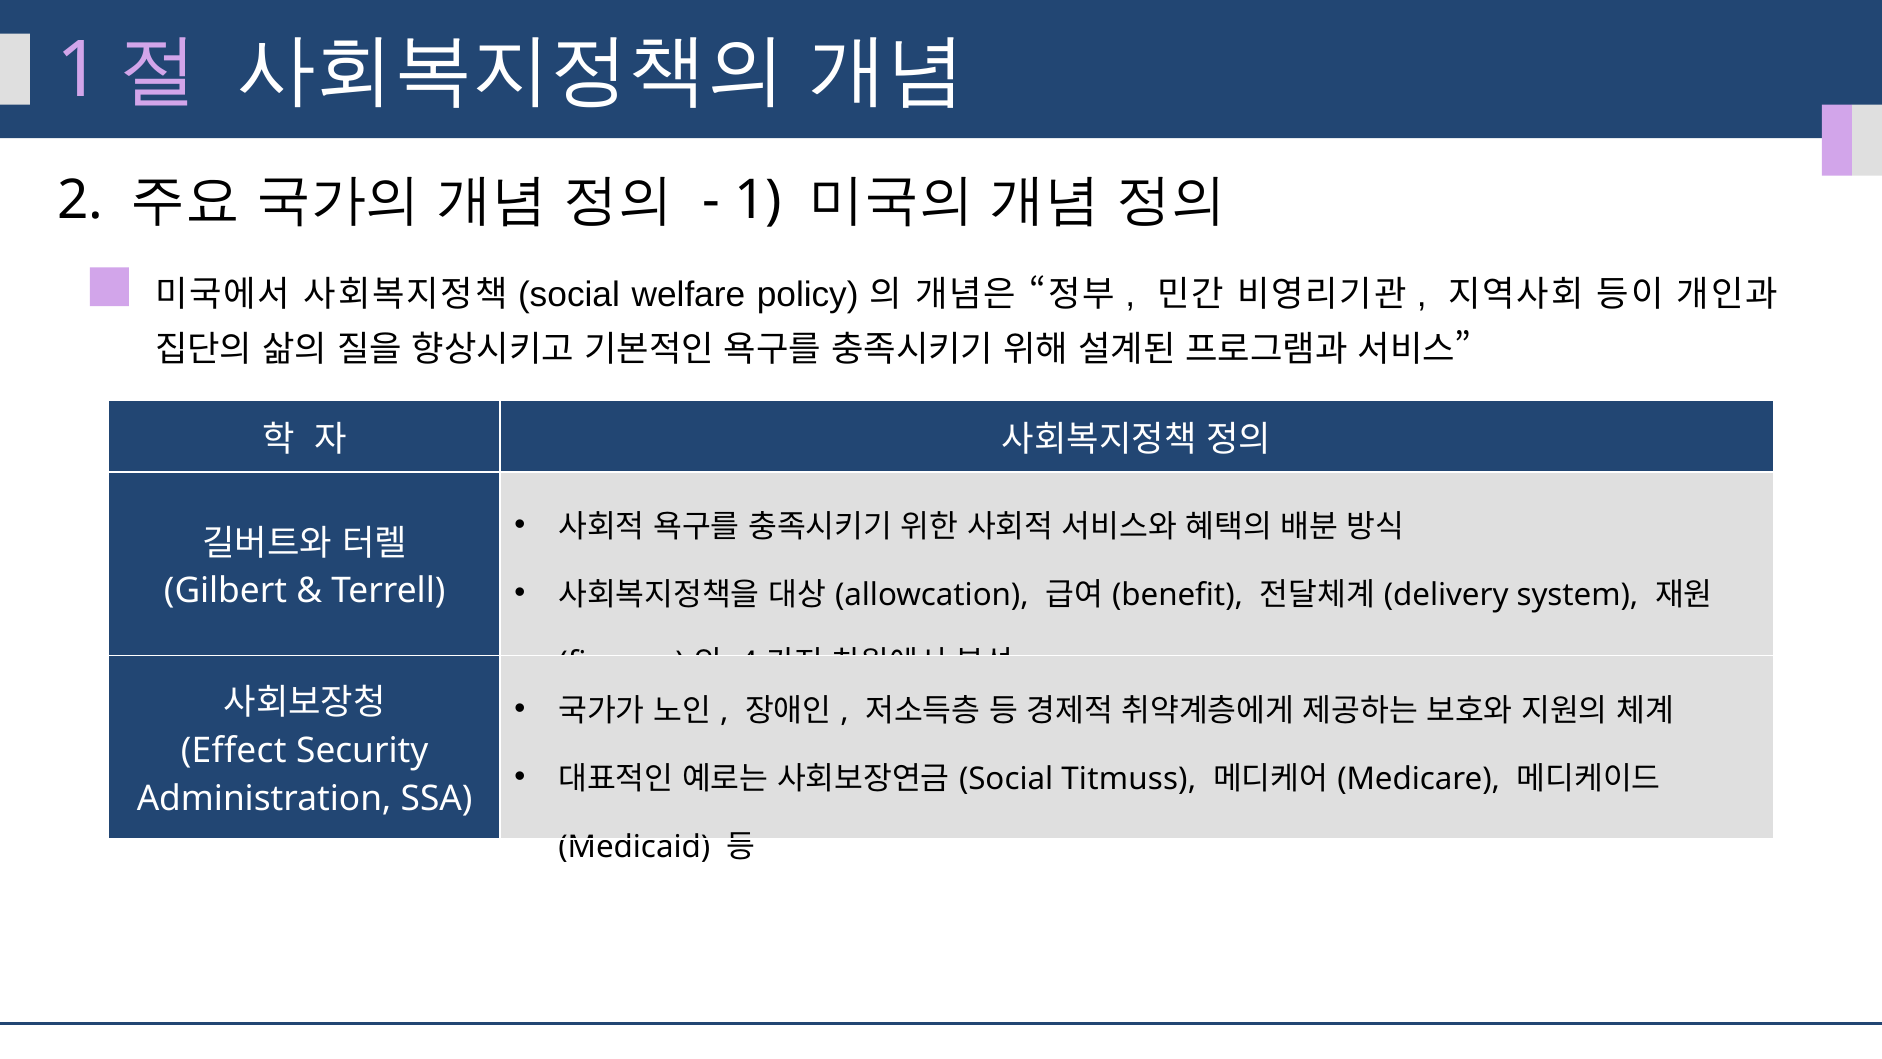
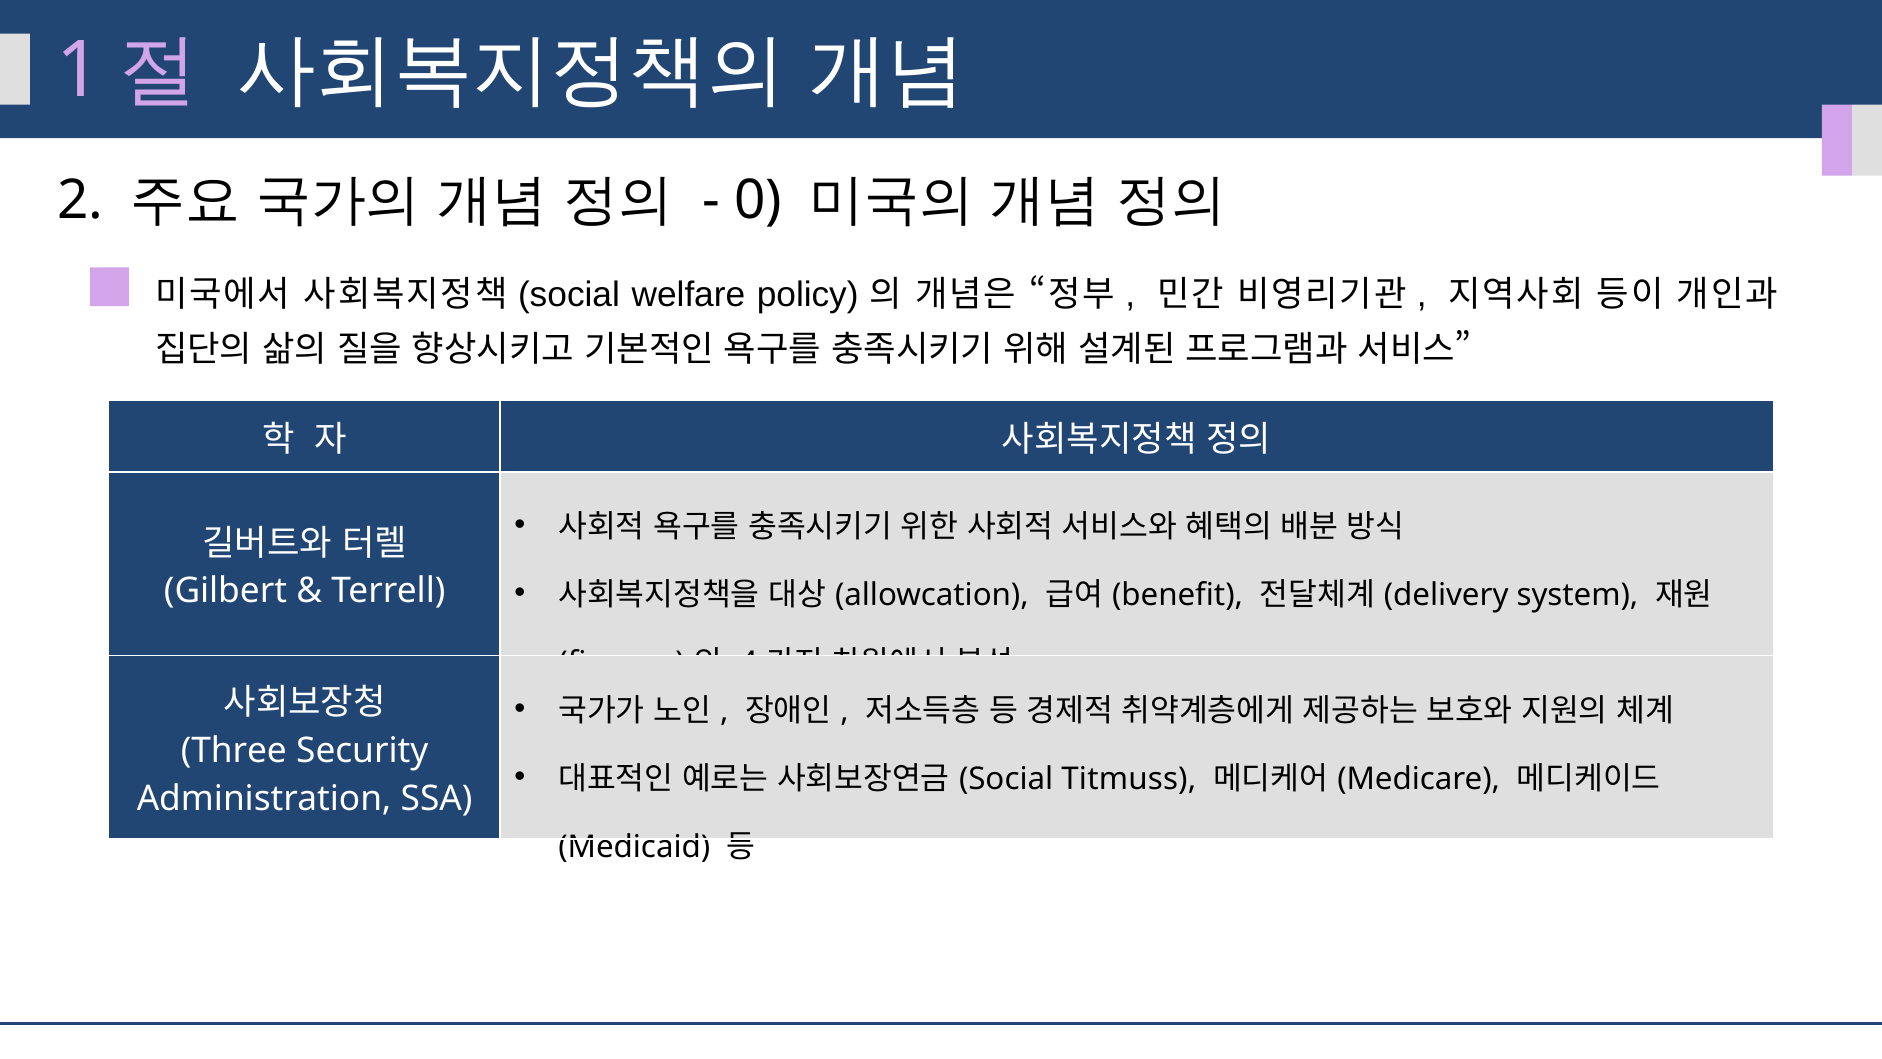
1: 1 -> 0 (758, 200)
Effect: Effect -> Three (234, 750)
